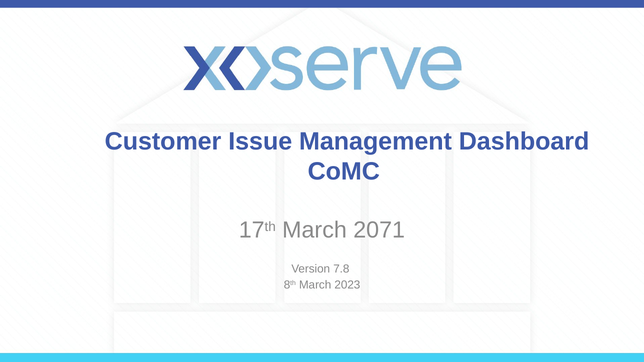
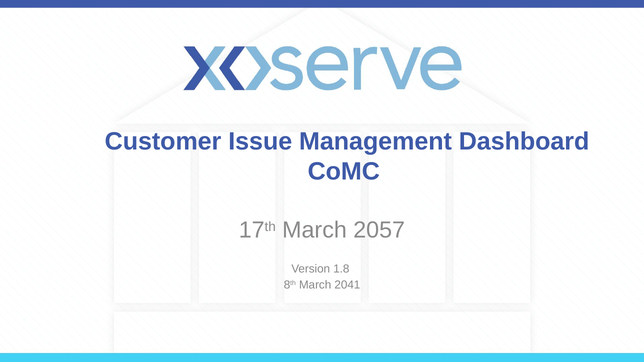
2071: 2071 -> 2057 (379, 230)
7.8: 7.8 -> 1.8 (341, 269)
2023: 2023 -> 2041 (347, 285)
